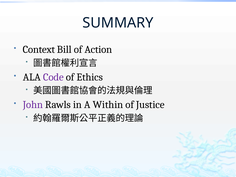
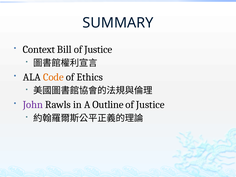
Bill of Action: Action -> Justice (98, 49)
Code colour: purple -> orange (53, 77)
Within: Within -> Outline (108, 105)
